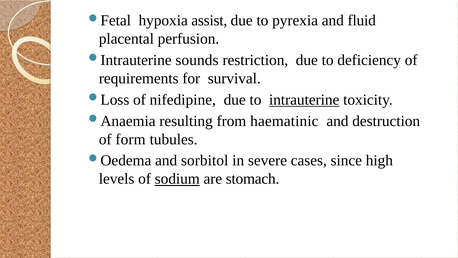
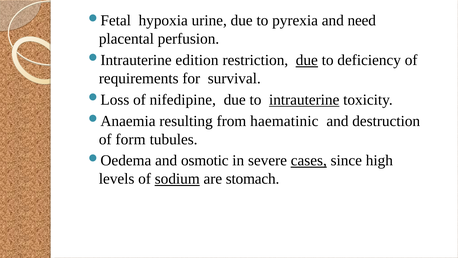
assist: assist -> urine (209, 21)
fluid: fluid -> need (362, 21)
sounds: sounds -> edition (197, 60)
due underline: none -> present (307, 60)
sorbitol: sorbitol -> osmotic (205, 160)
cases underline: none -> present (309, 160)
